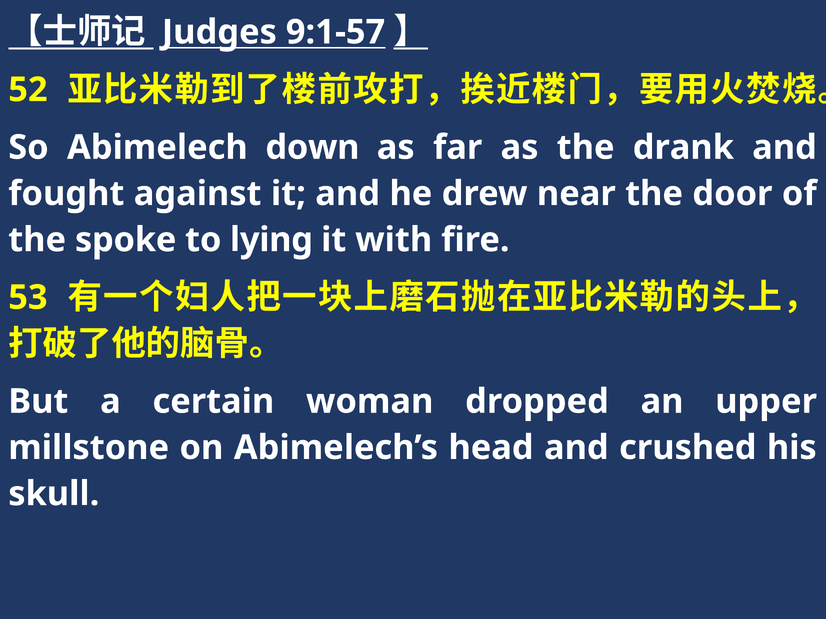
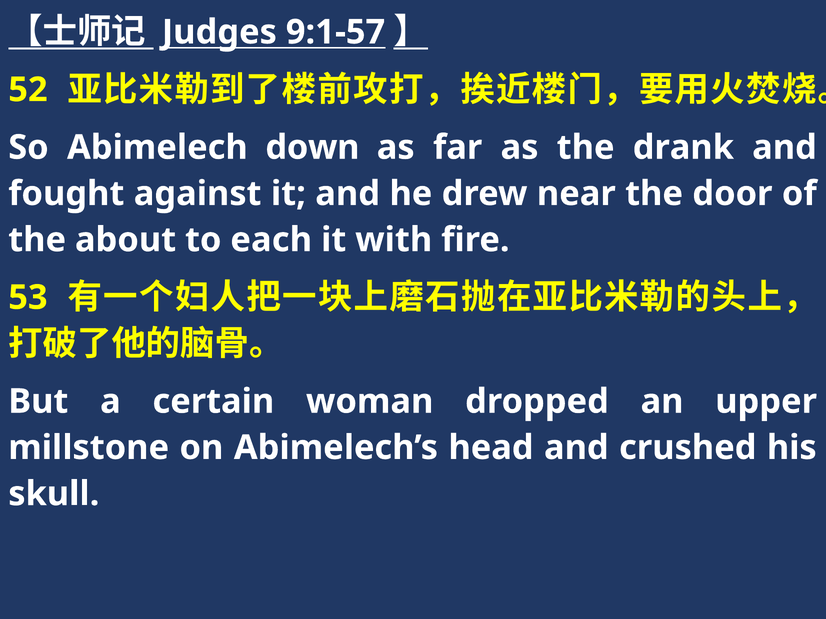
spoke: spoke -> about (126, 240)
lying: lying -> each (271, 240)
